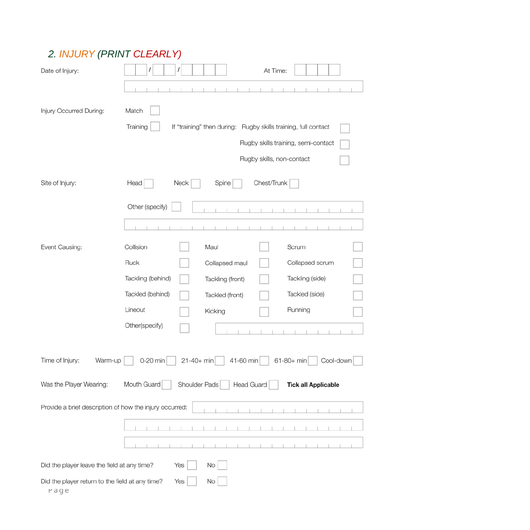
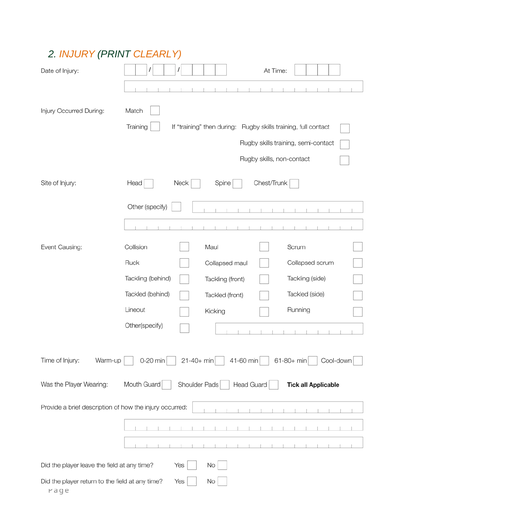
CLEARLY colour: red -> orange (157, 54)
